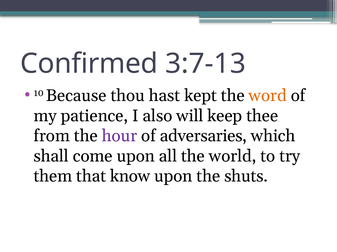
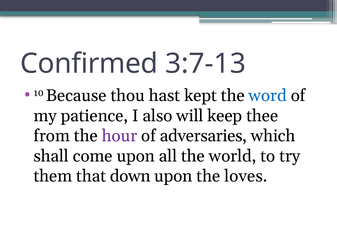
word colour: orange -> blue (268, 96)
know: know -> down (130, 177)
shuts: shuts -> loves (246, 177)
